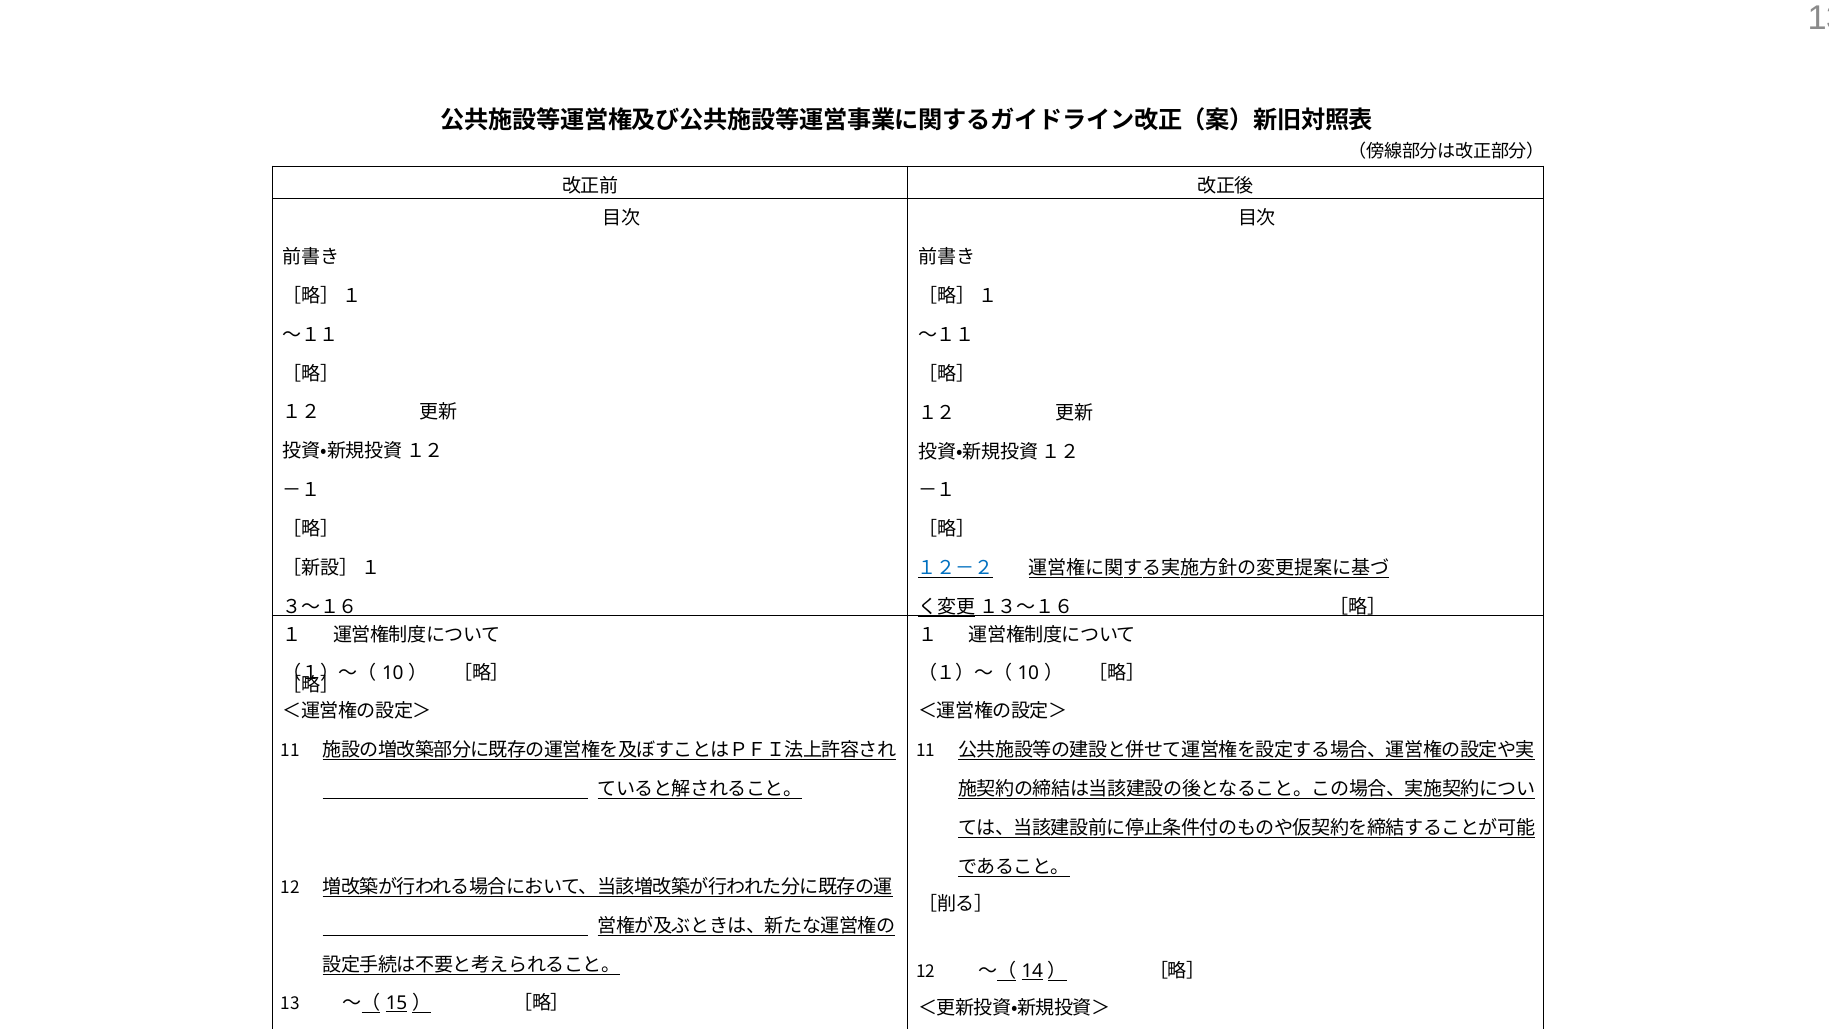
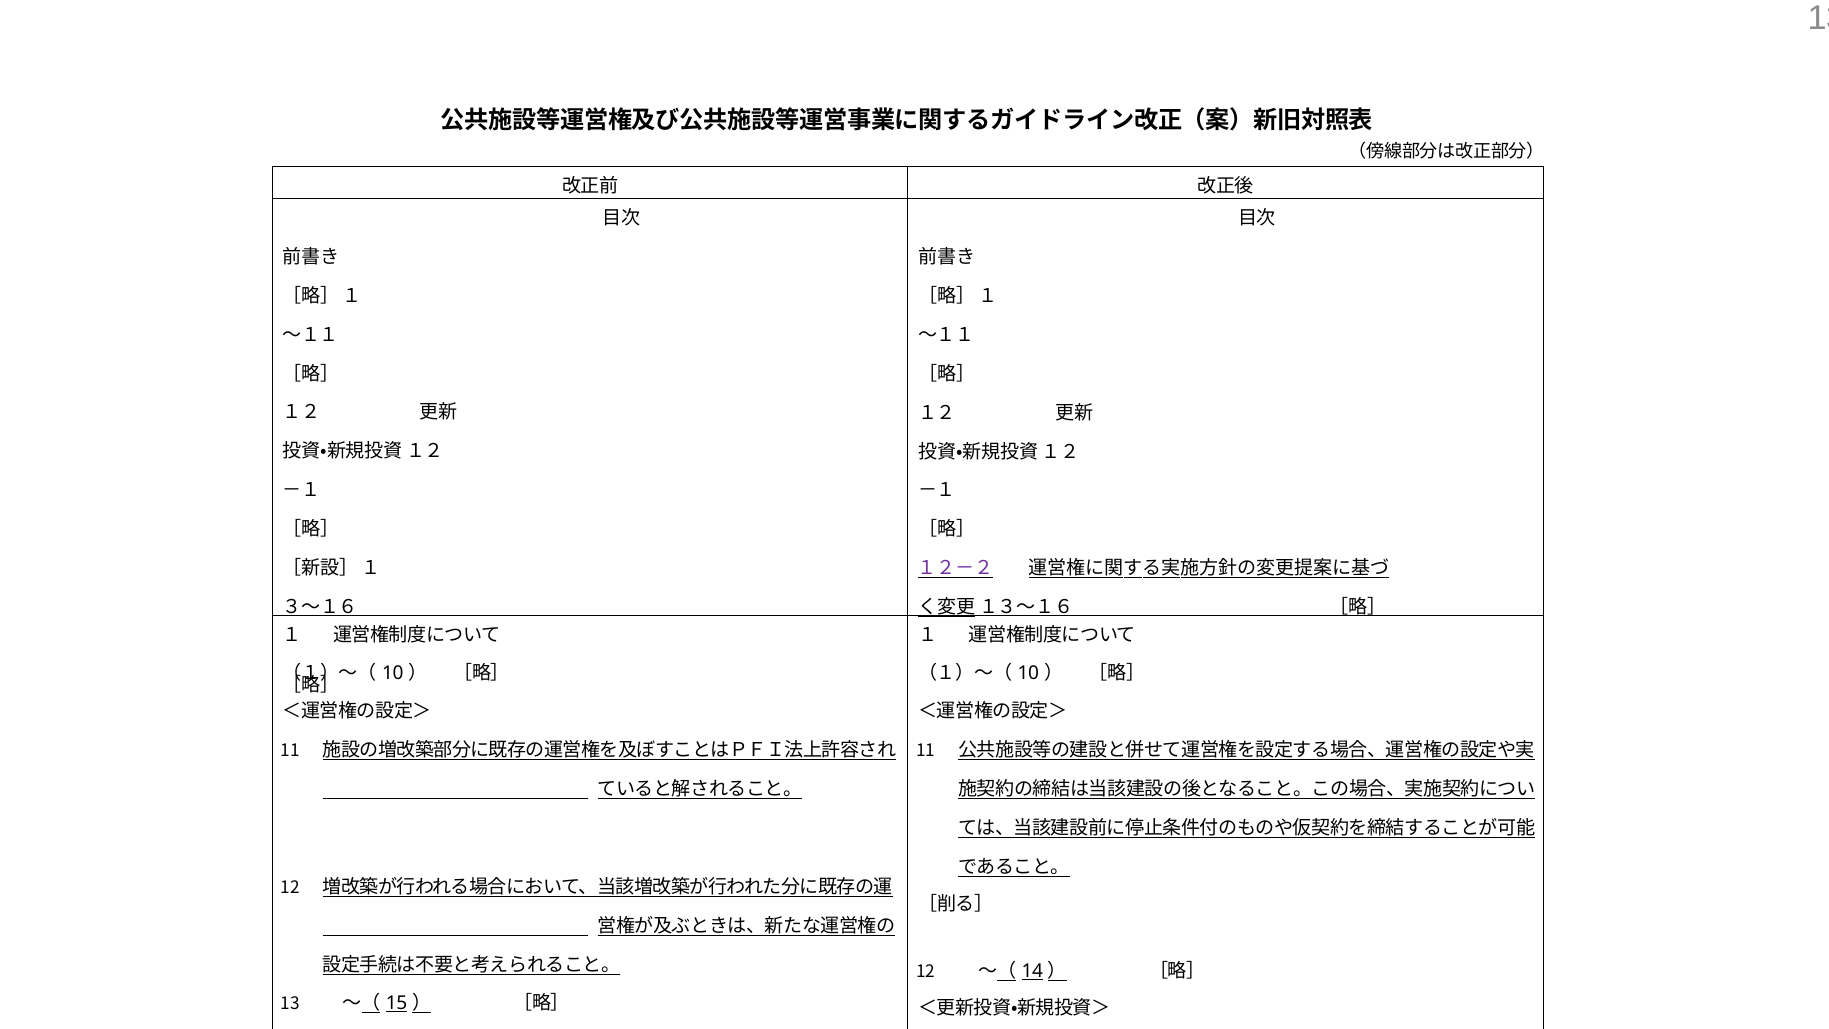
１２－２ colour: blue -> purple (956, 569)
